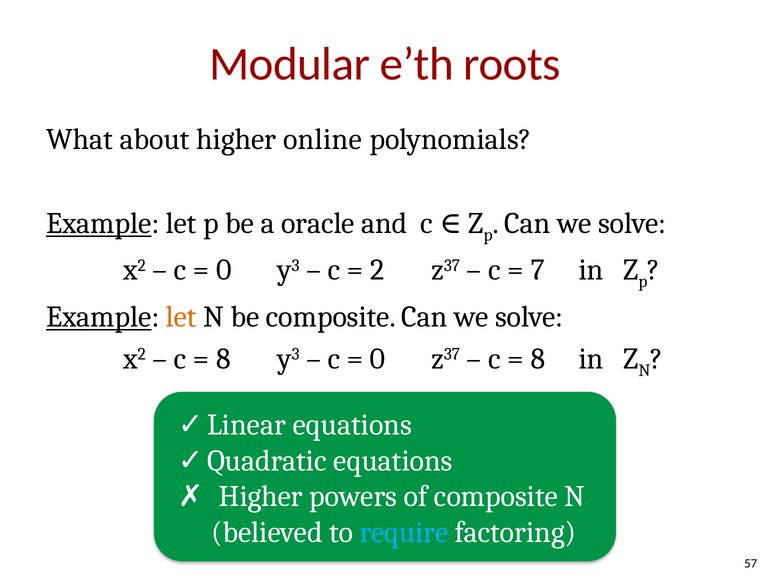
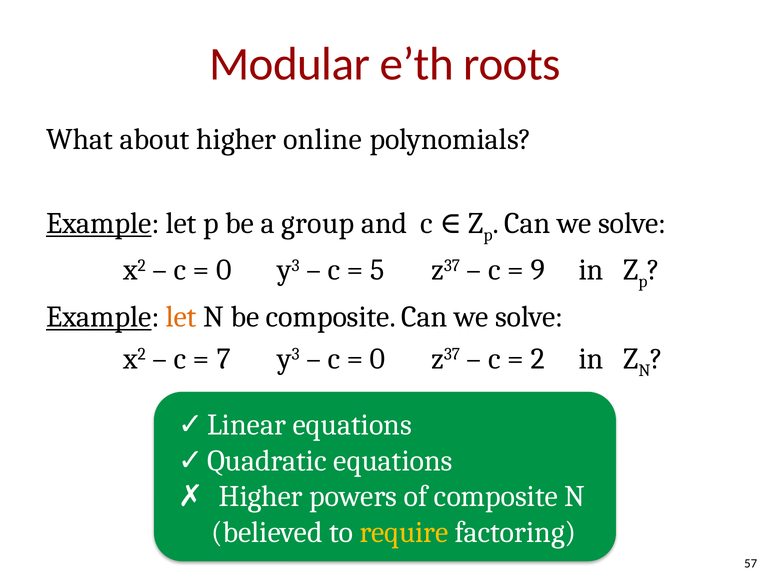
oracle: oracle -> group (318, 223)
2: 2 -> 5 (377, 270)
7: 7 -> 9 (538, 270)
8: 8 -> 7 (224, 359)
8: 8 -> 2 (538, 359)
require colour: light blue -> yellow (404, 532)
